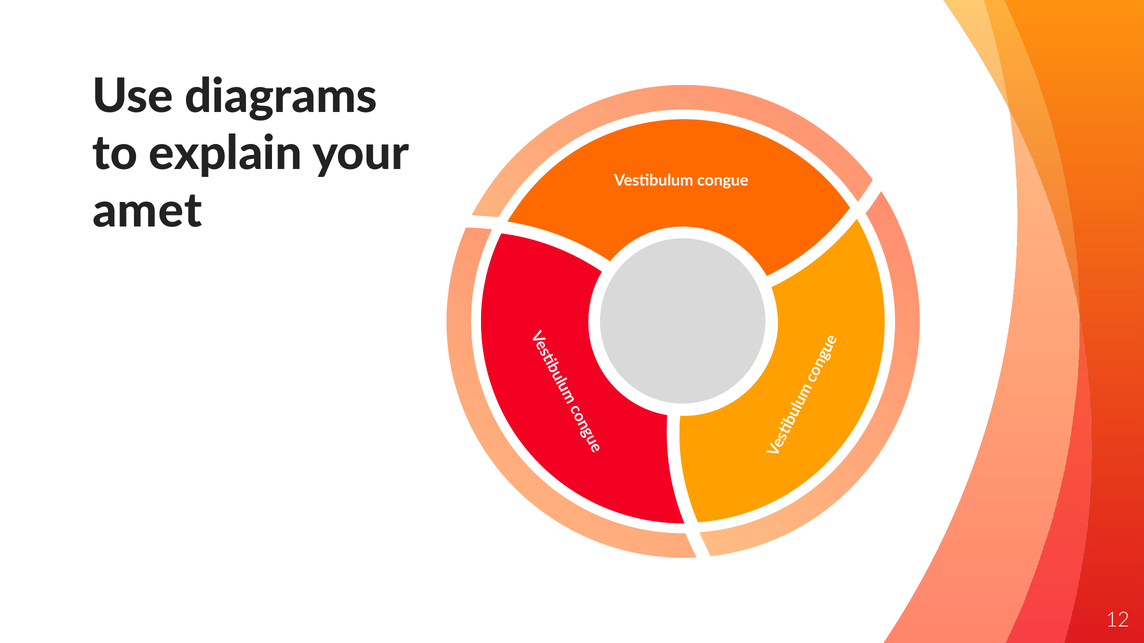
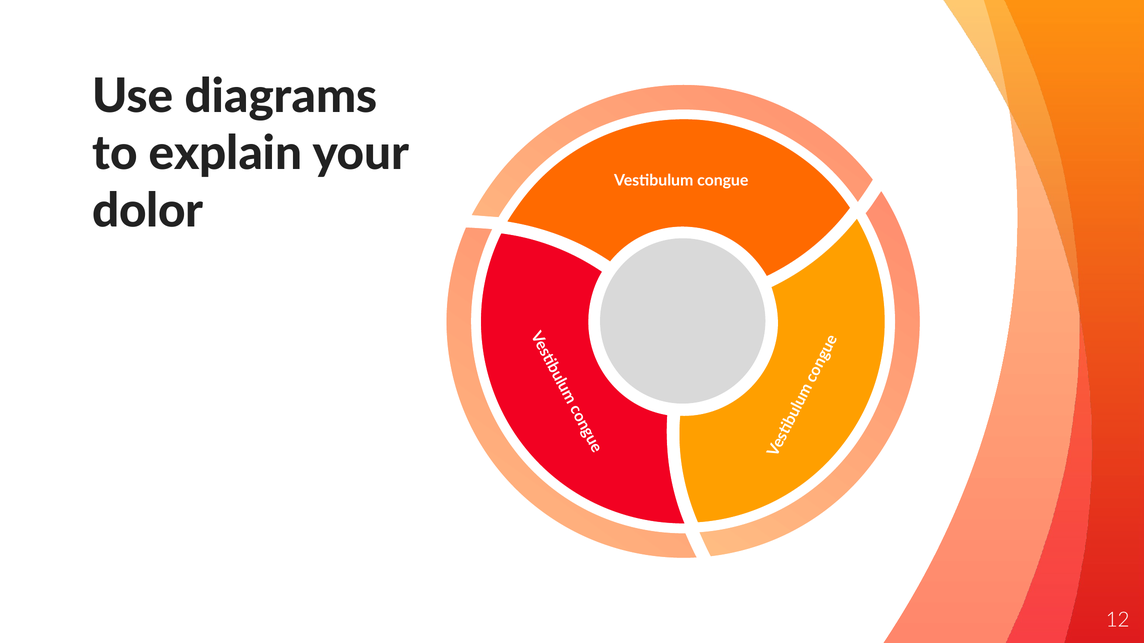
amet: amet -> dolor (148, 211)
